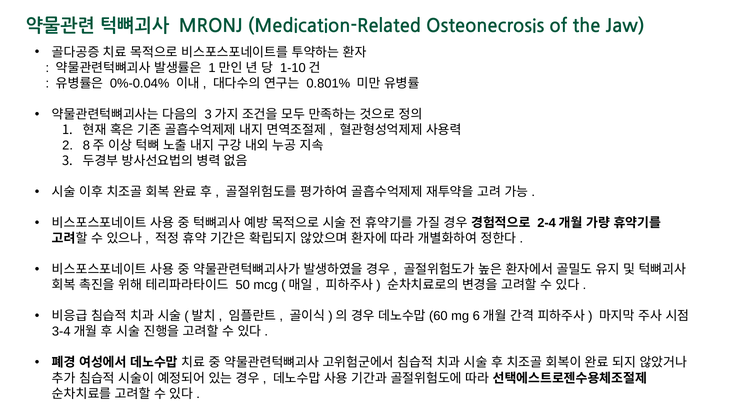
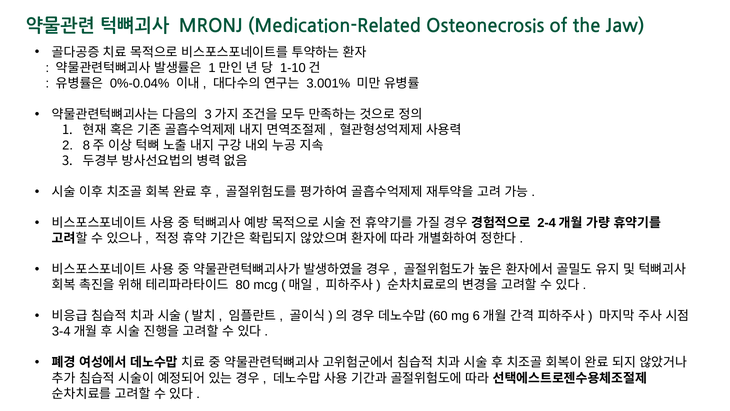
0.801%: 0.801% -> 3.001% (328, 83)
50: 50 -> 80 (243, 285)
